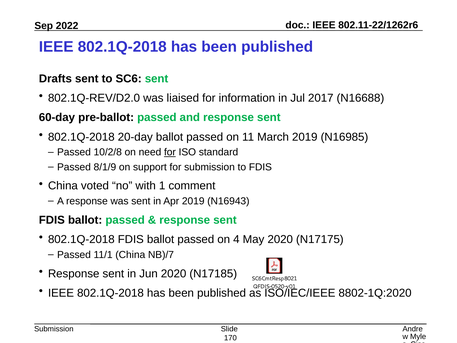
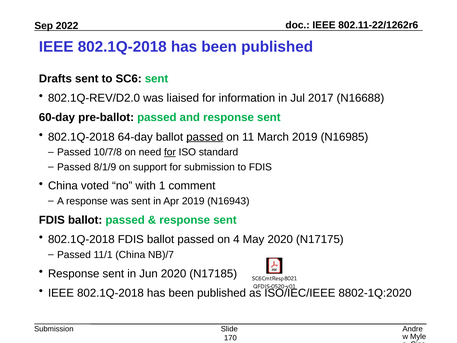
20-day: 20-day -> 64-day (135, 137)
passed underline: none -> present (205, 137)
10/2/8: 10/2/8 -> 10/7/8 (108, 152)
